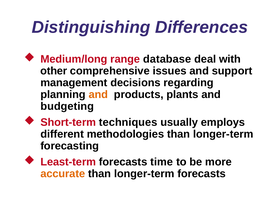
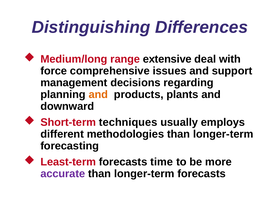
database: database -> extensive (167, 59)
other: other -> force (54, 71)
budgeting: budgeting -> downward (67, 106)
accurate colour: orange -> purple (63, 174)
